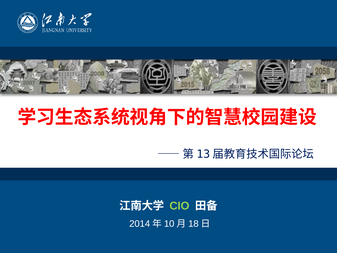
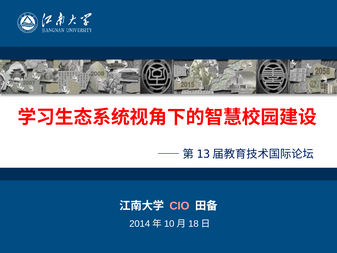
CIO colour: light green -> pink (179, 206)
